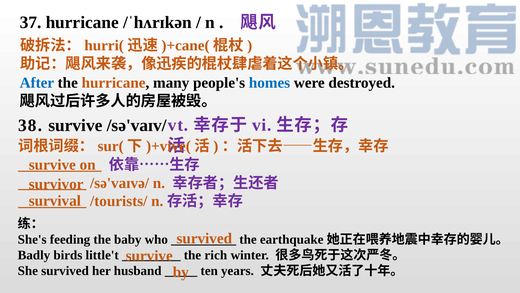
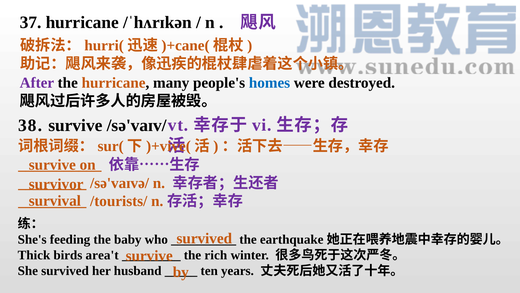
After colour: blue -> purple (37, 83)
Badly: Badly -> Thick (34, 255)
little't: little't -> area't (102, 255)
